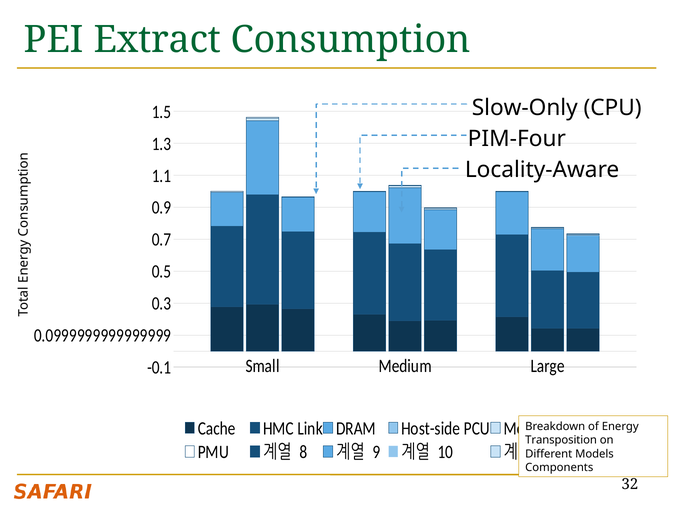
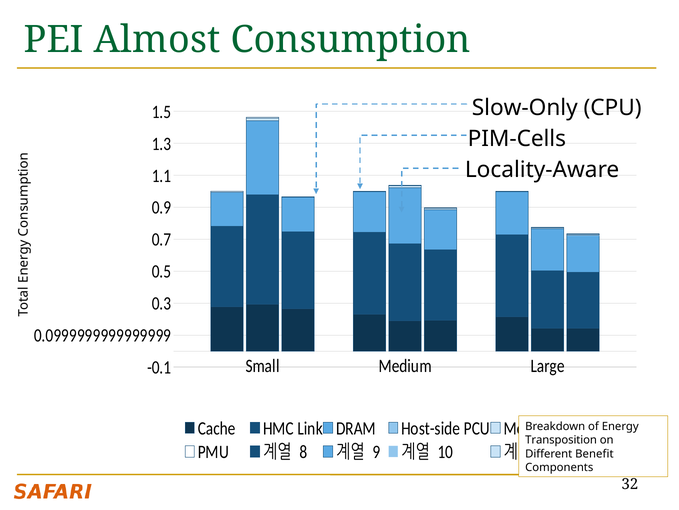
Extract: Extract -> Almost (157, 40)
PIM-Four: PIM-Four -> PIM-Cells (517, 138)
Models: Models -> Benefit (594, 453)
